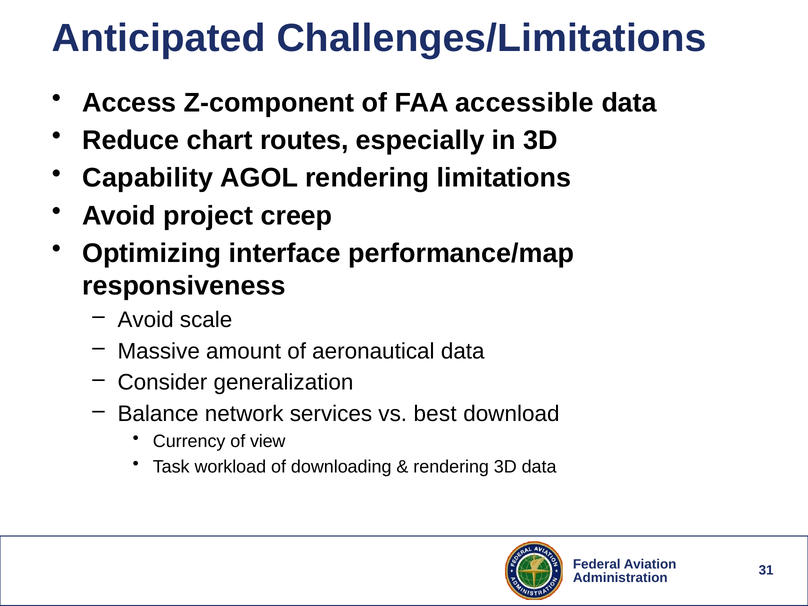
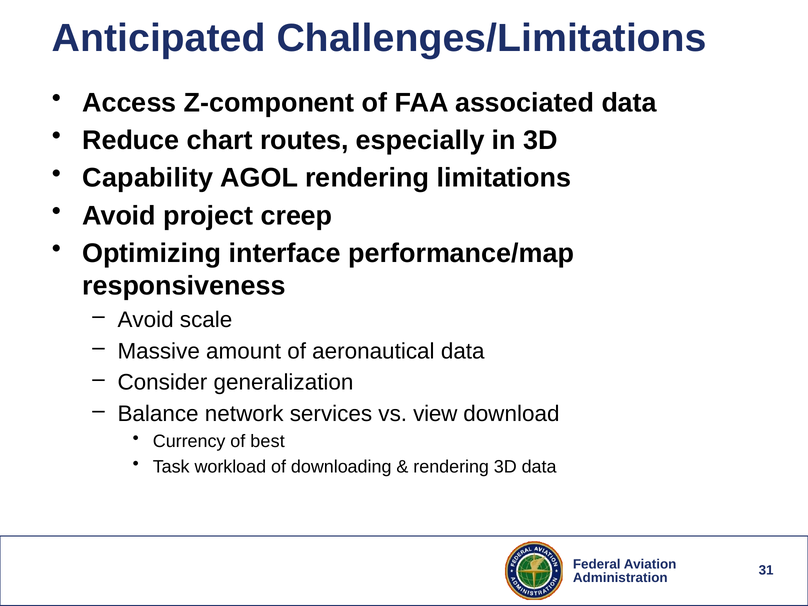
accessible: accessible -> associated (525, 103)
best: best -> view (435, 414)
view: view -> best (268, 442)
